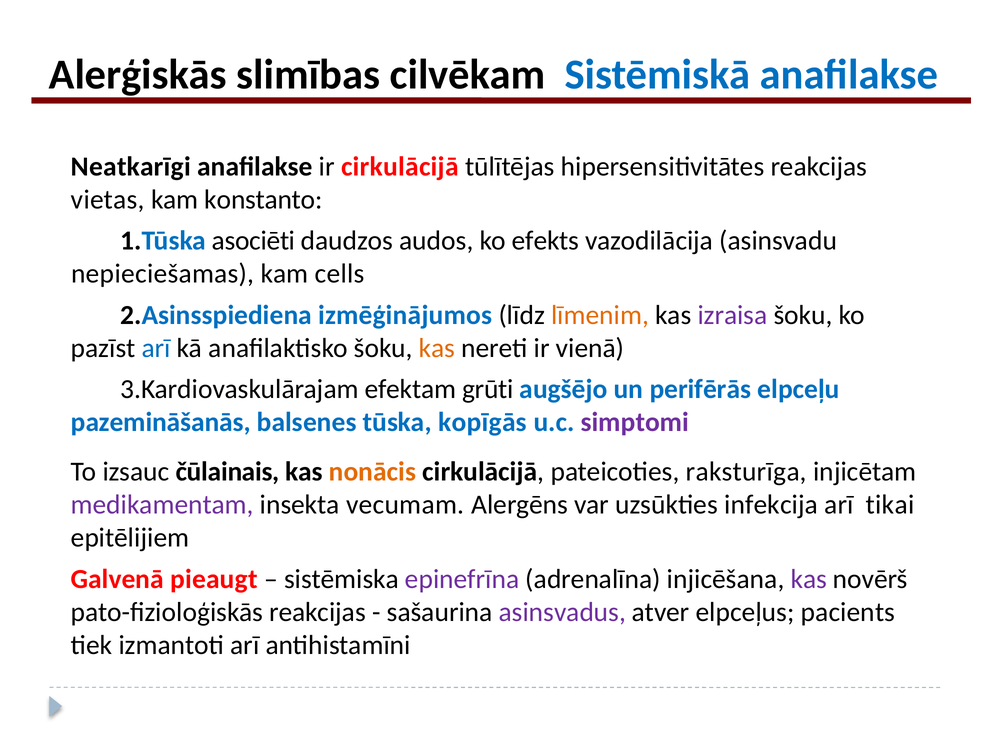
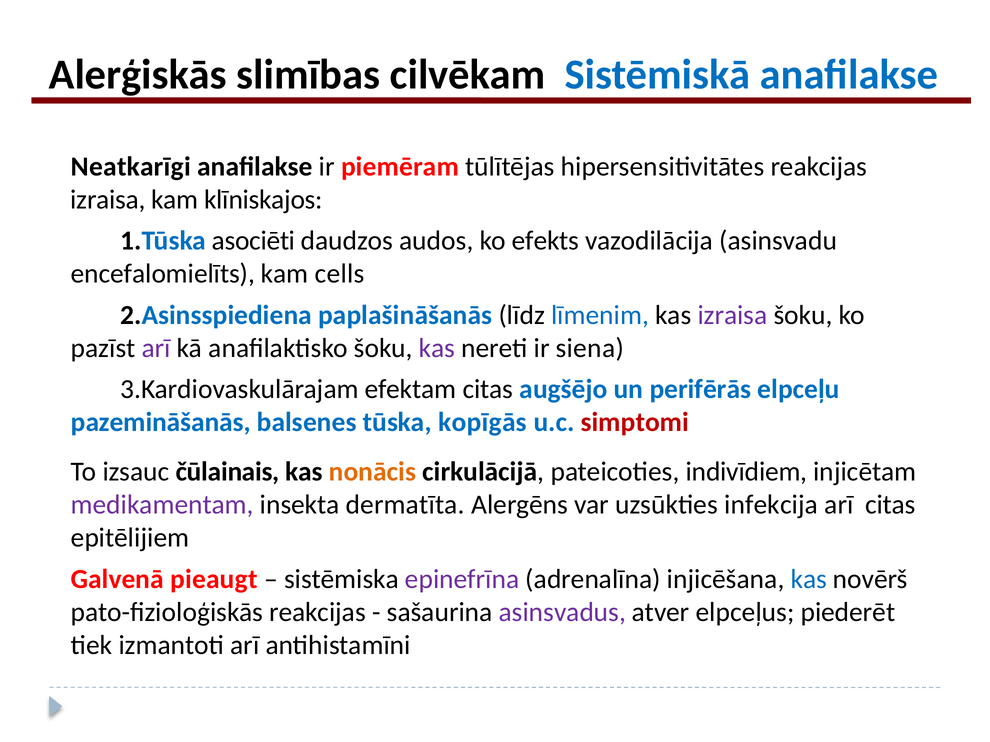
ir cirkulācijā: cirkulācijā -> piemēram (400, 167)
vietas: vietas -> izraisa (108, 200)
konstanto: konstanto -> klīniskajos (263, 200)
nepieciešamas: nepieciešamas -> encefalomielīts (163, 274)
izmēģinājumos: izmēģinājumos -> paplašināšanās (405, 315)
līmenim colour: orange -> blue (600, 315)
arī colour: blue -> purple (156, 348)
kas colour: orange -> purple (437, 348)
vienā: vienā -> siena (590, 348)
efektam grūti: grūti -> citas (488, 390)
simptomi colour: purple -> red (635, 423)
raksturīga: raksturīga -> indivīdiem (747, 472)
vecumam: vecumam -> dermatīta (405, 505)
arī tikai: tikai -> citas (890, 505)
kas colour: purple -> blue (809, 579)
pacients: pacients -> piederēt (848, 612)
